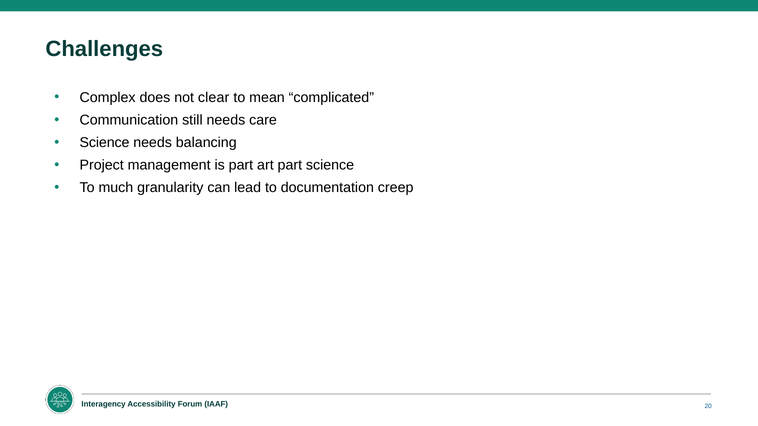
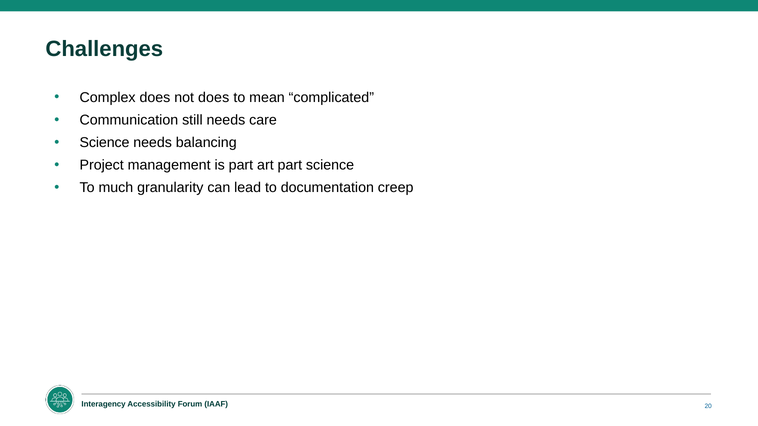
not clear: clear -> does (214, 98)
